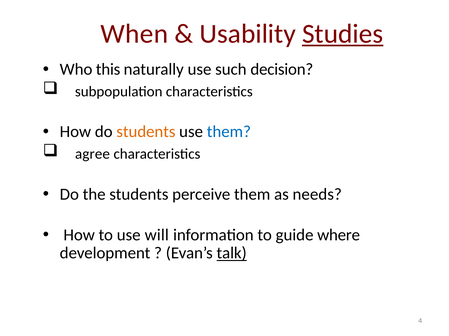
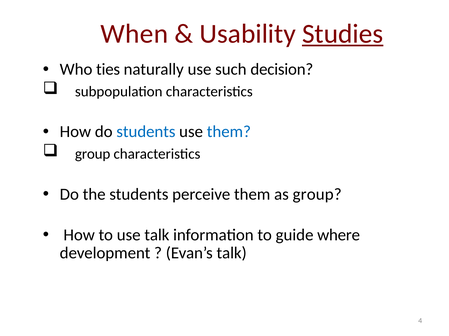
this: this -> ties (108, 69)
students colour: orange -> blue (146, 132)
agree: agree -> group (93, 154)
as needs: needs -> group (317, 195)
use will: will -> talk (157, 235)
talk underline: present -> none (232, 254)
